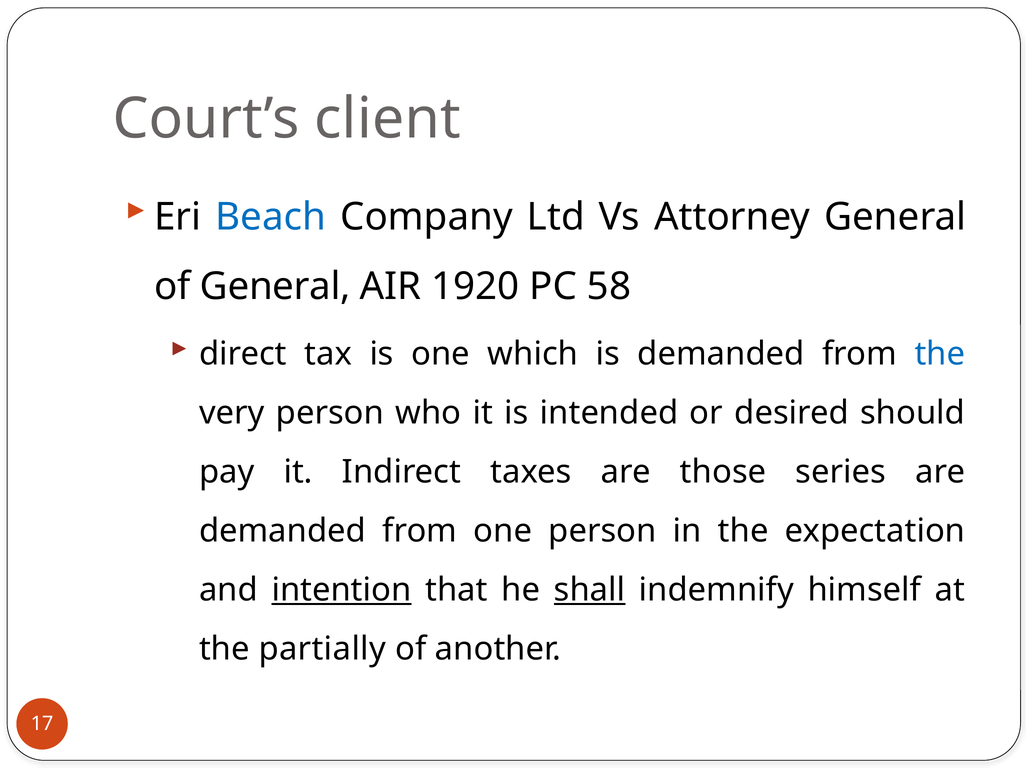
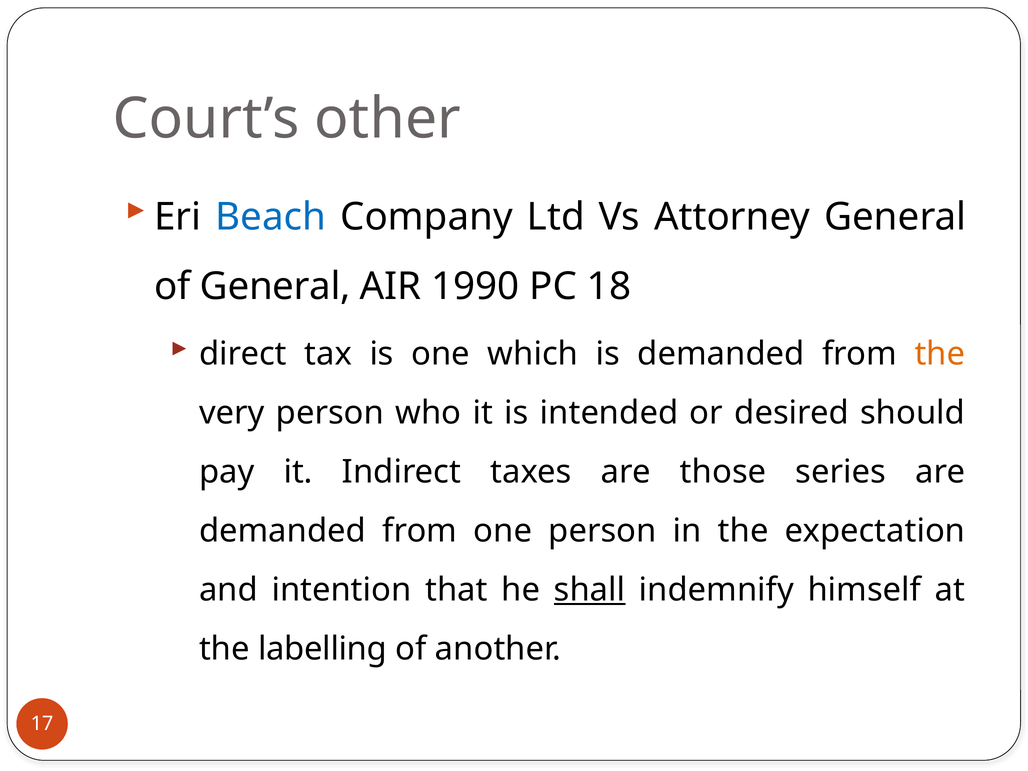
client: client -> other (388, 119)
1920: 1920 -> 1990 (475, 286)
58: 58 -> 18 (609, 286)
the colour: blue -> orange (940, 354)
intention underline: present -> none (342, 590)
partially: partially -> labelling (323, 649)
